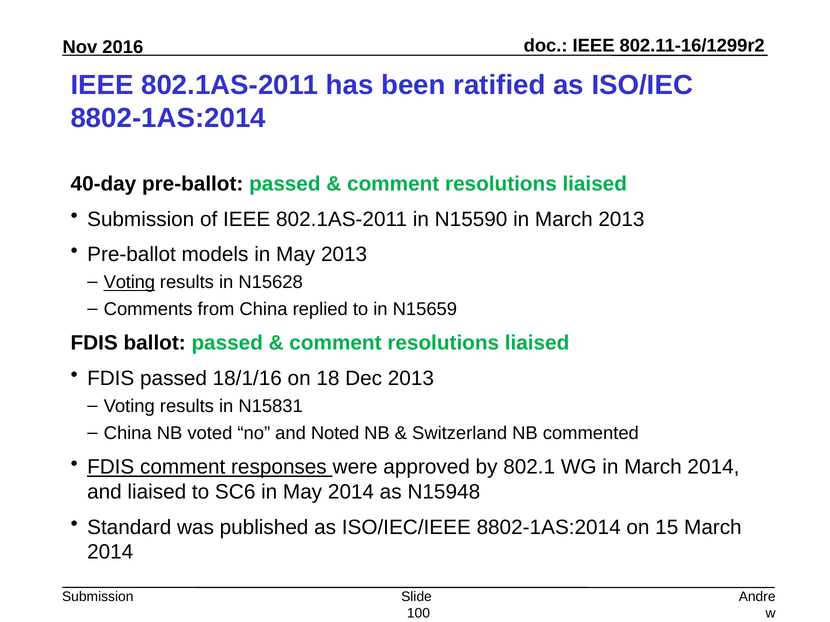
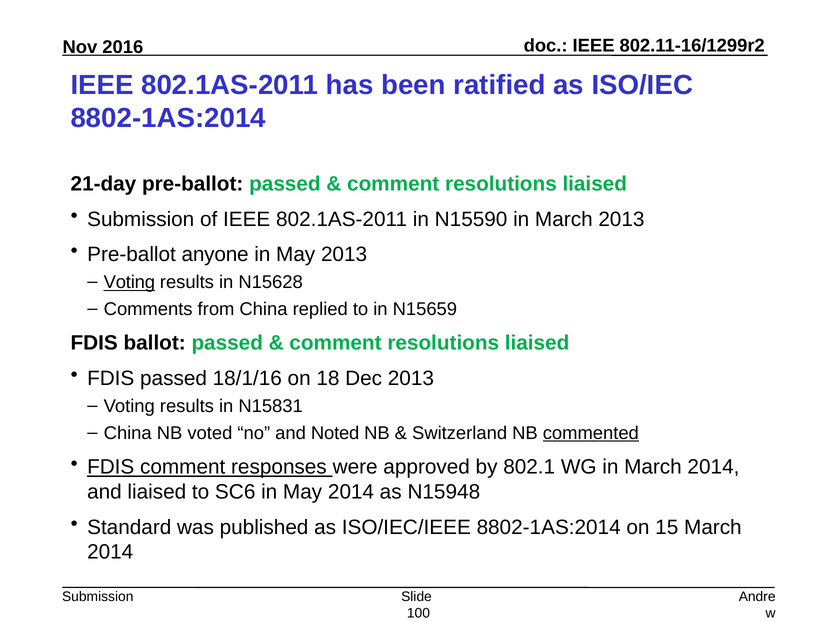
40-day: 40-day -> 21-day (103, 184)
models: models -> anyone (215, 255)
commented underline: none -> present (591, 433)
